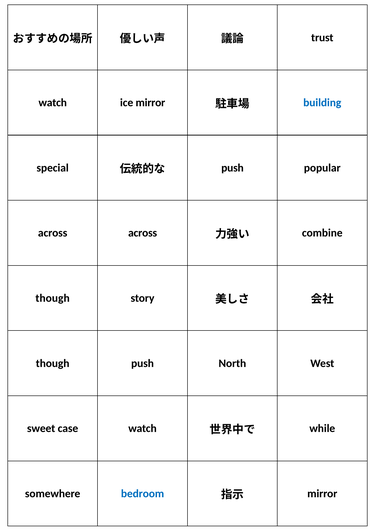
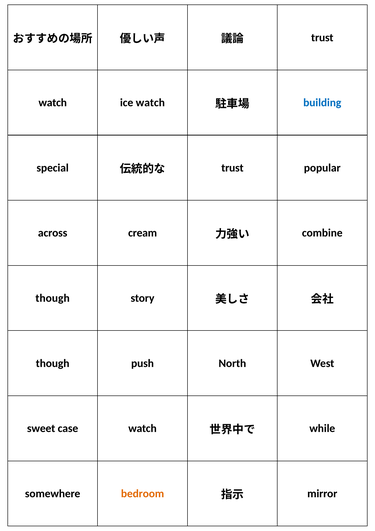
ice mirror: mirror -> watch (150, 103)
push: push -> trust (232, 168)
across across: across -> cream (143, 233)
bedroom colour: blue -> orange (143, 493)
